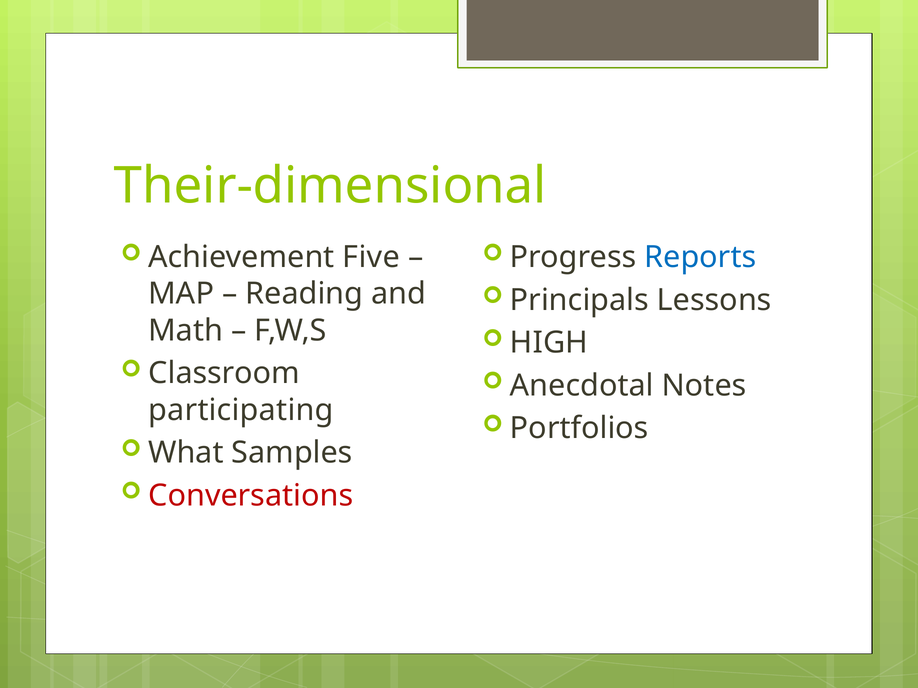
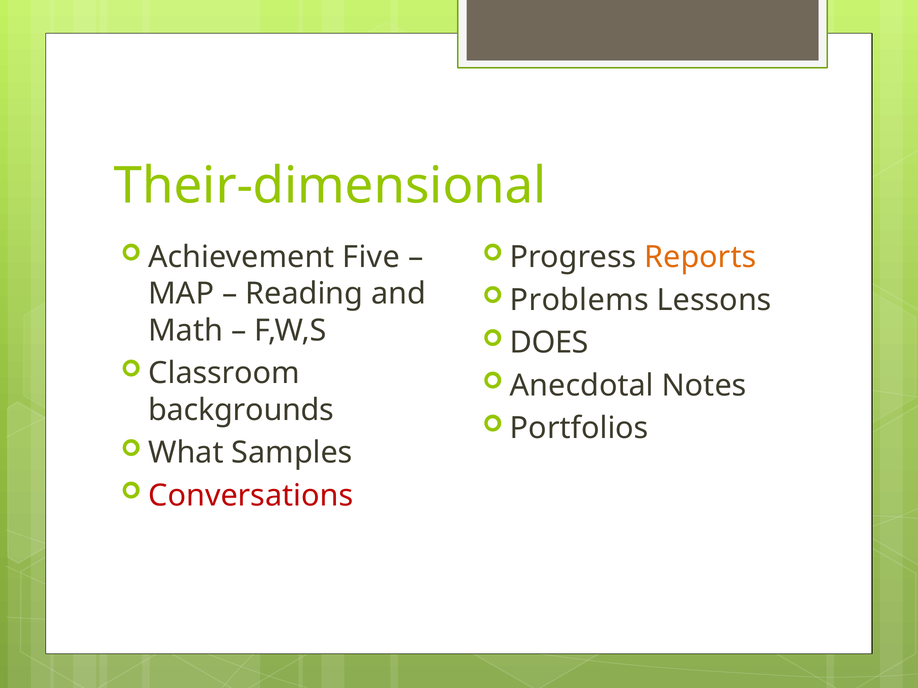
Reports colour: blue -> orange (700, 257)
Principals: Principals -> Problems (579, 300)
HIGH: HIGH -> DOES (549, 343)
participating: participating -> backgrounds (241, 410)
